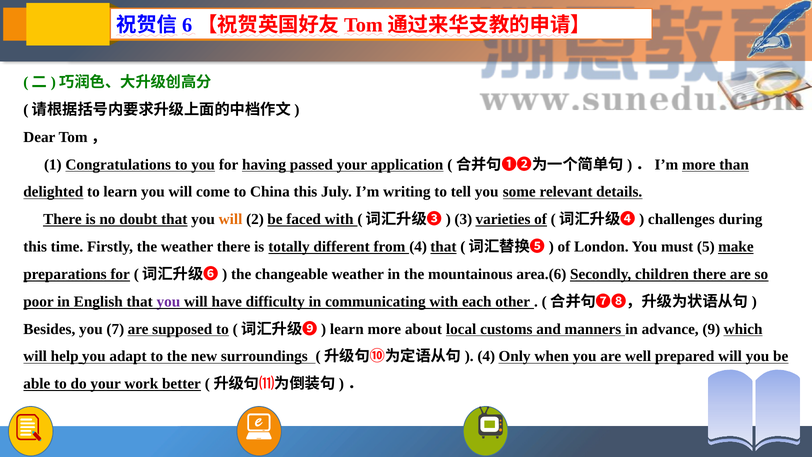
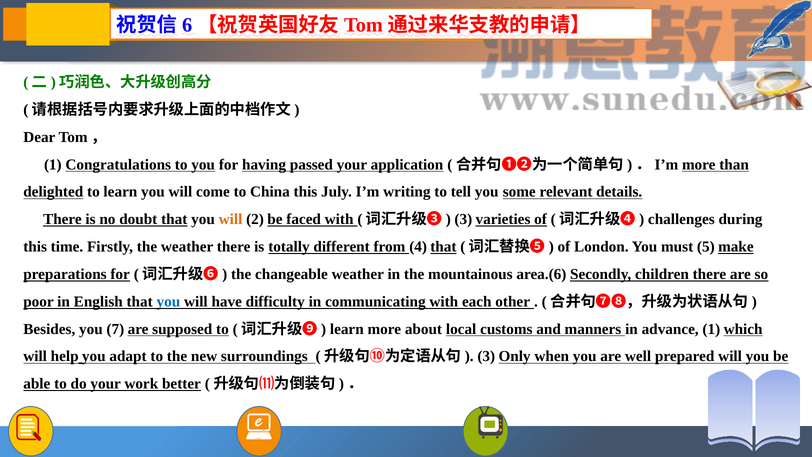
you colour: purple -> blue (168, 301)
advance 9: 9 -> 1 (711, 329)
4: 4 -> 3 (486, 356)
